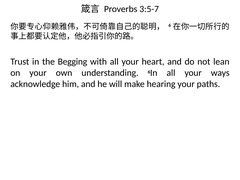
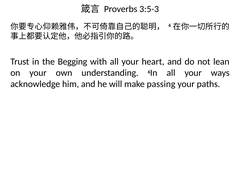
3:5-7: 3:5-7 -> 3:5-3 (149, 9)
hearing: hearing -> passing (161, 84)
